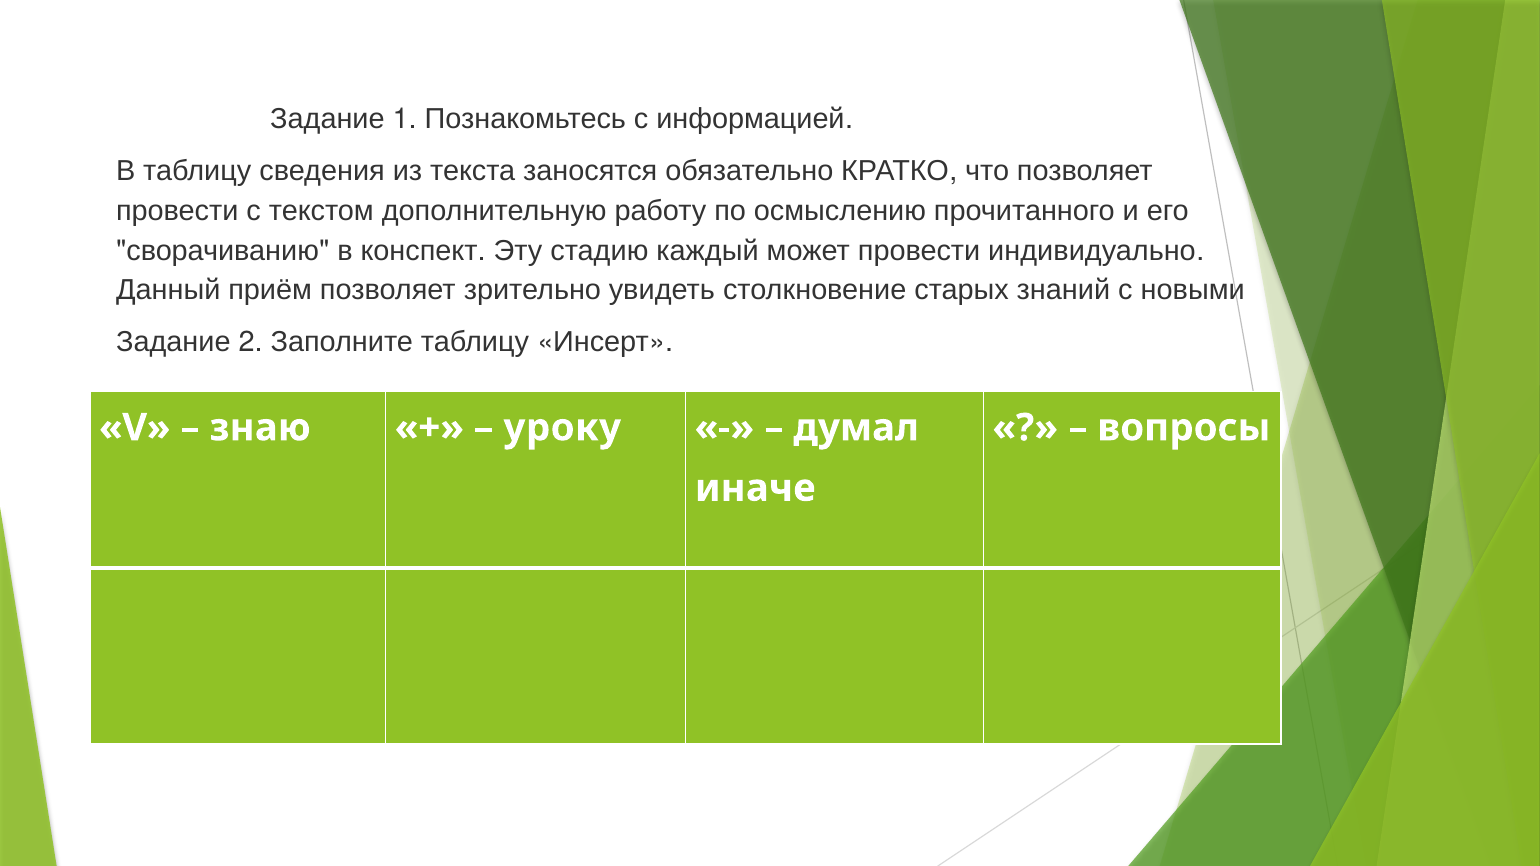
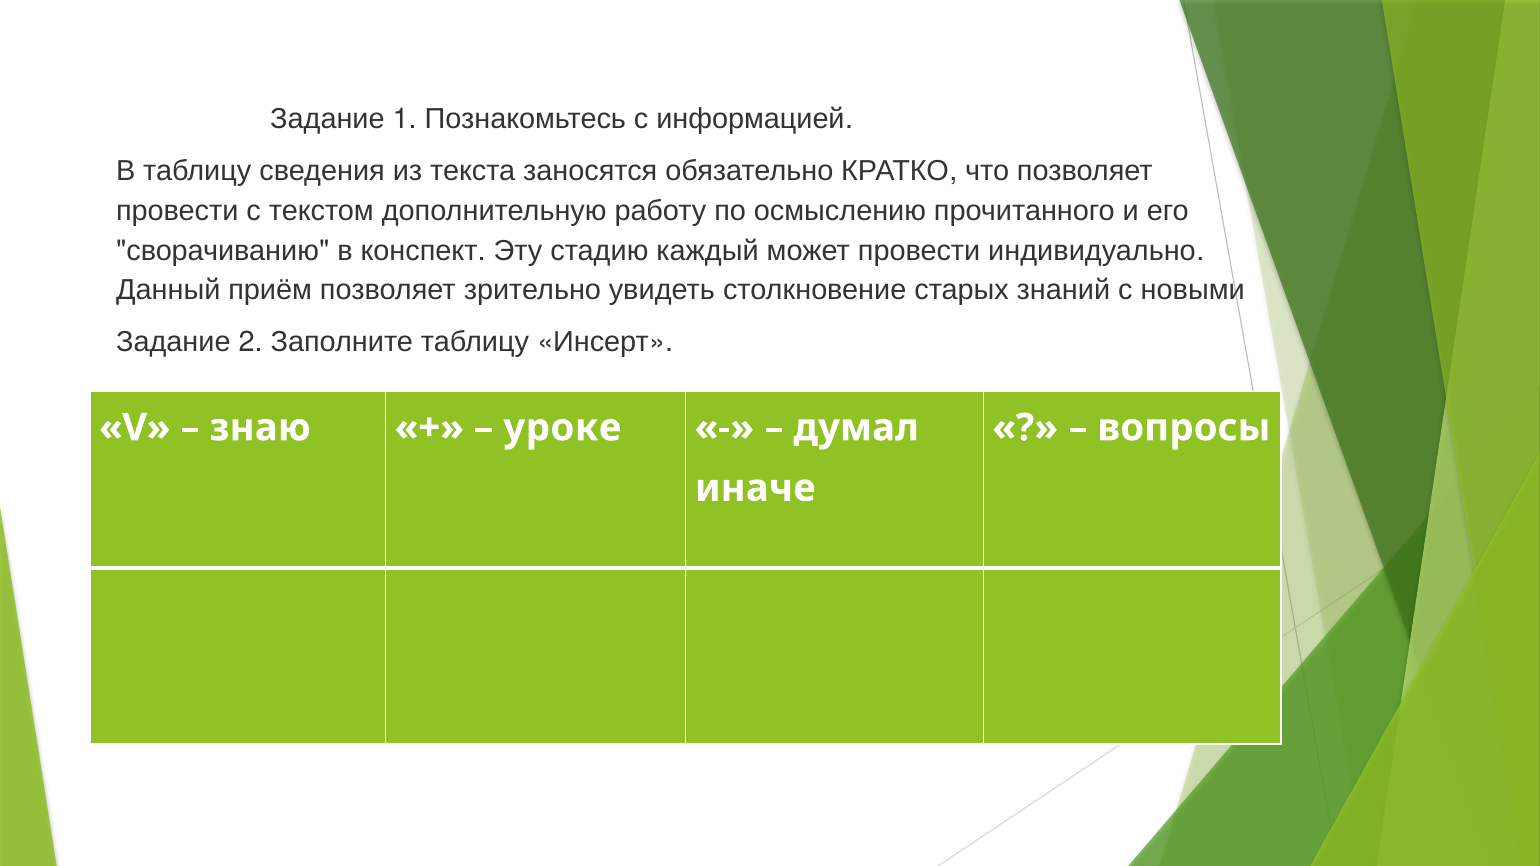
уроку: уроку -> уроке (562, 428)
